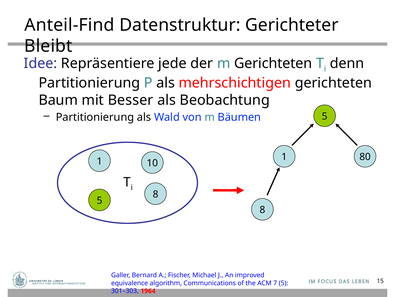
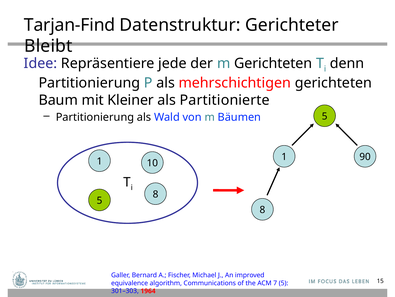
Anteil-Find: Anteil-Find -> Tarjan-Find (70, 25)
Besser: Besser -> Kleiner (131, 100)
Beobachtung: Beobachtung -> Partitionierte (225, 100)
80: 80 -> 90 (365, 157)
